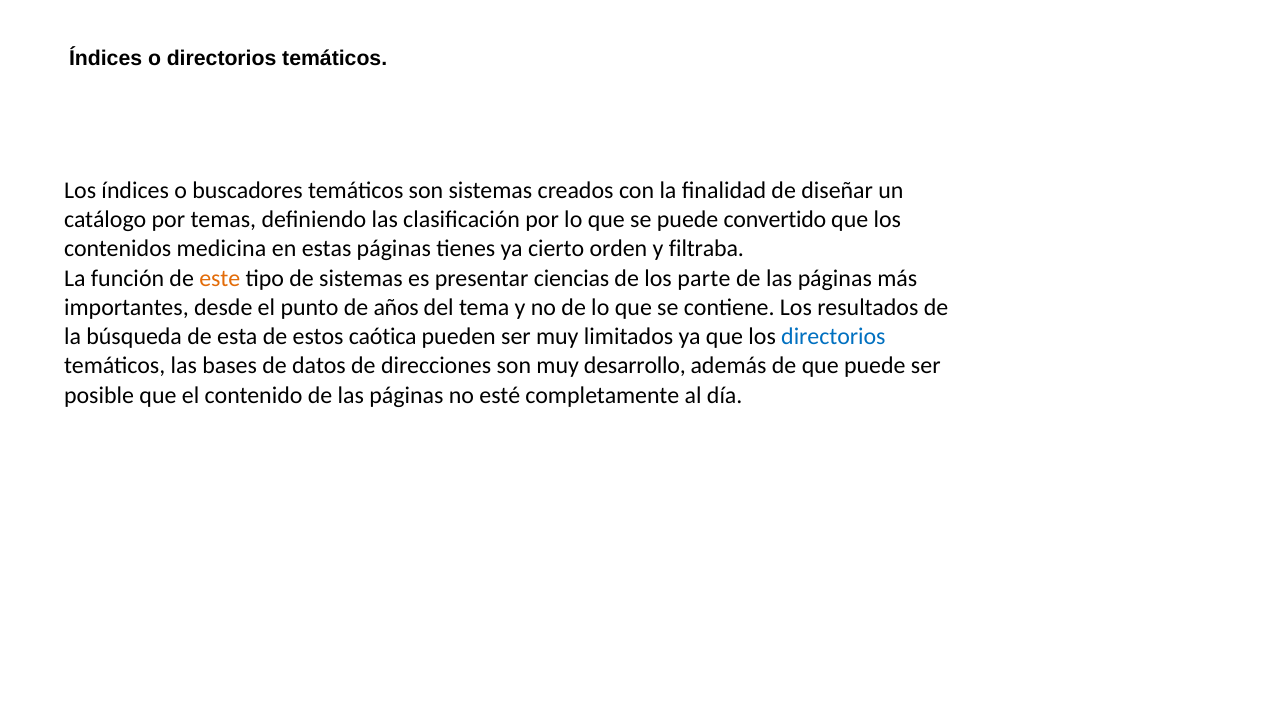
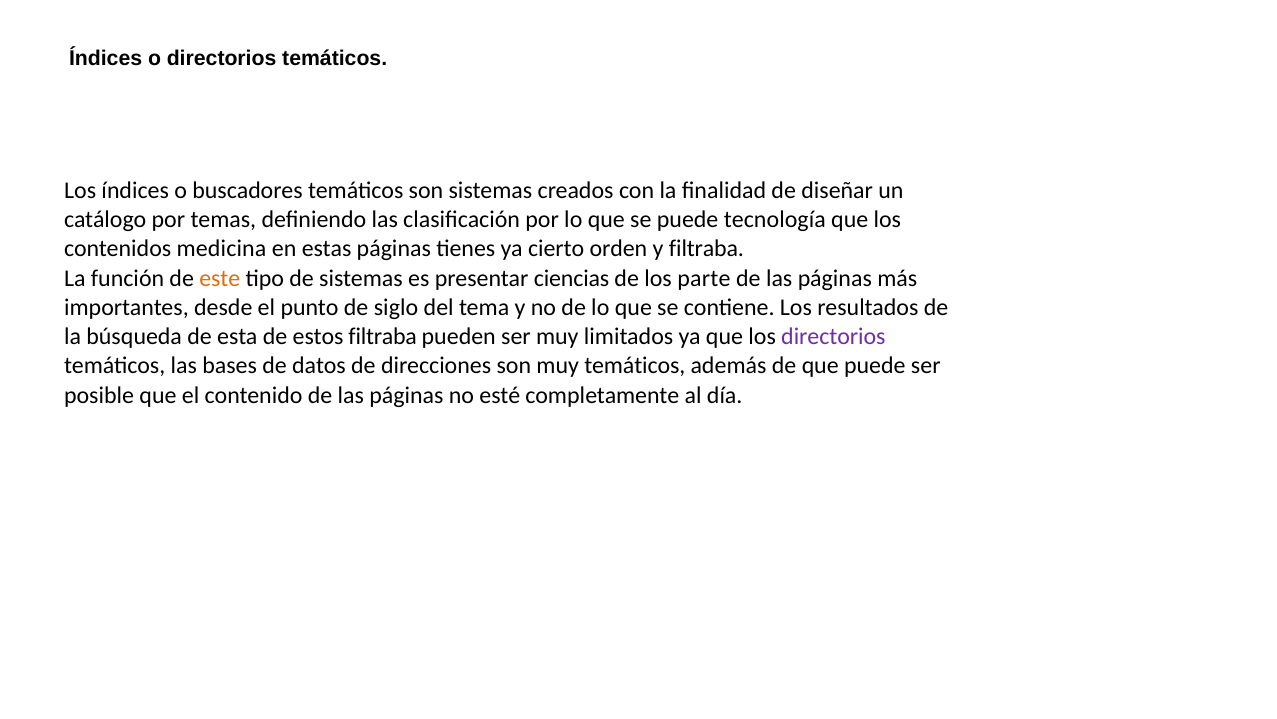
convertido: convertido -> tecnología (775, 220)
años: años -> siglo (396, 307)
estos caótica: caótica -> filtraba (383, 336)
directorios colour: blue -> purple (833, 336)
muy desarrollo: desarrollo -> temáticos (635, 366)
